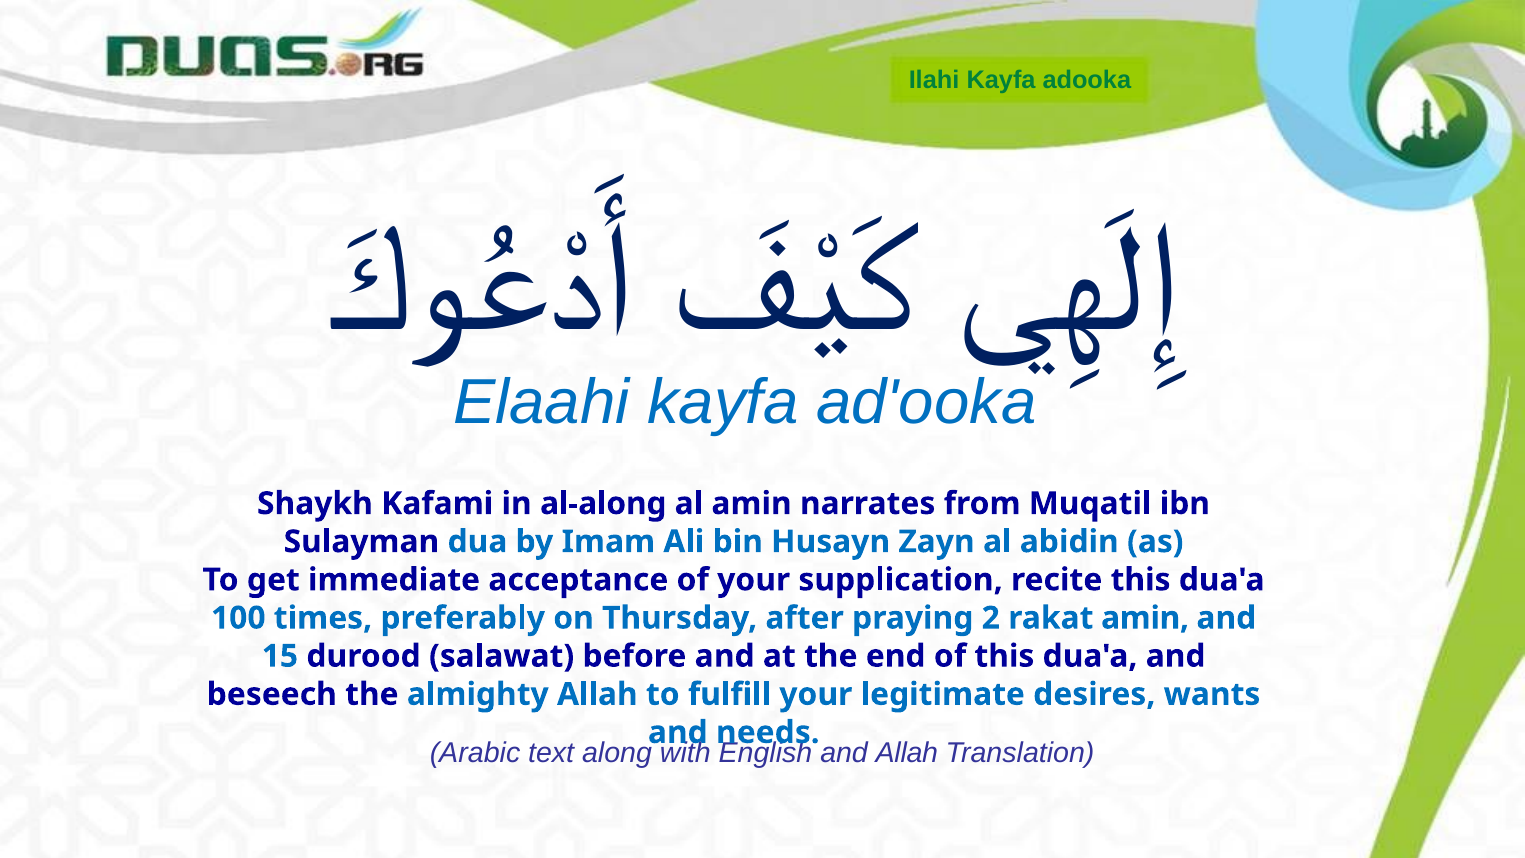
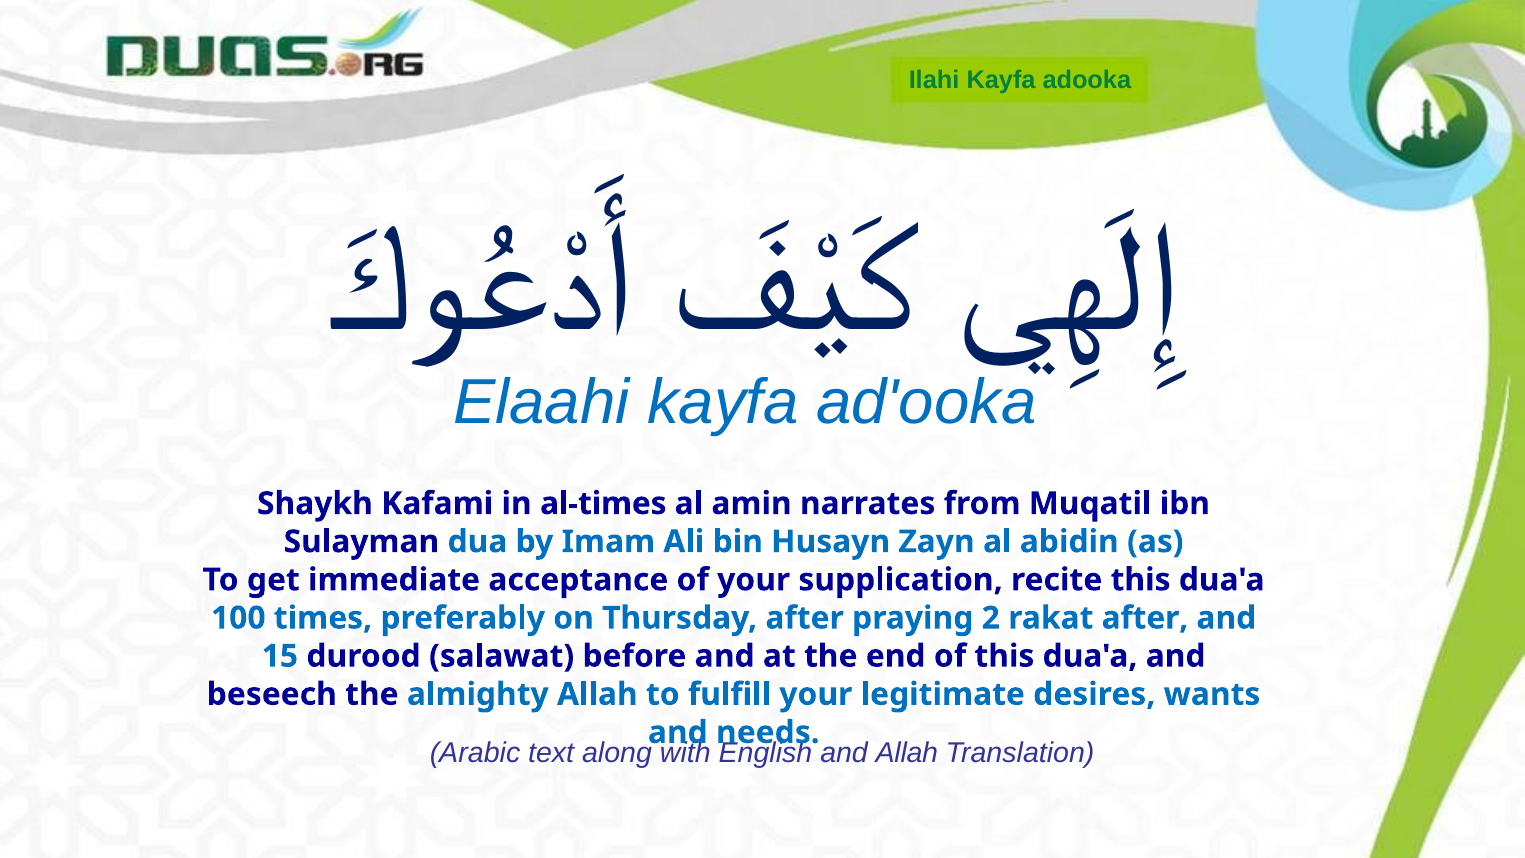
al-along: al-along -> al-times (603, 503)
rakat amin: amin -> after (1145, 618)
